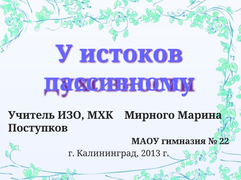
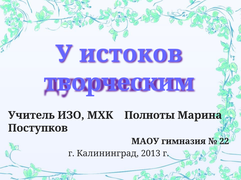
пассивному: пассивному -> творческим (119, 83)
Мирного: Мирного -> Полноты (150, 116)
